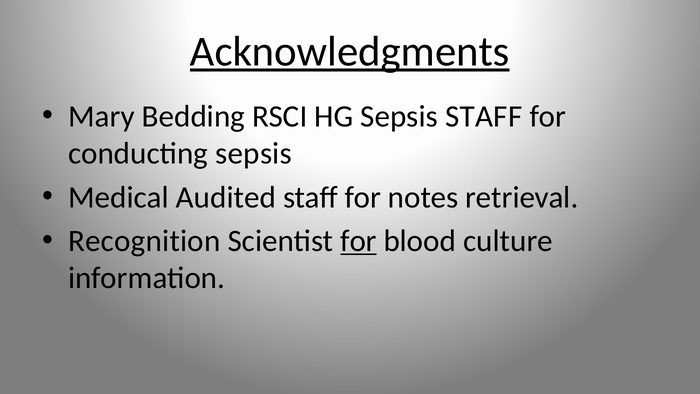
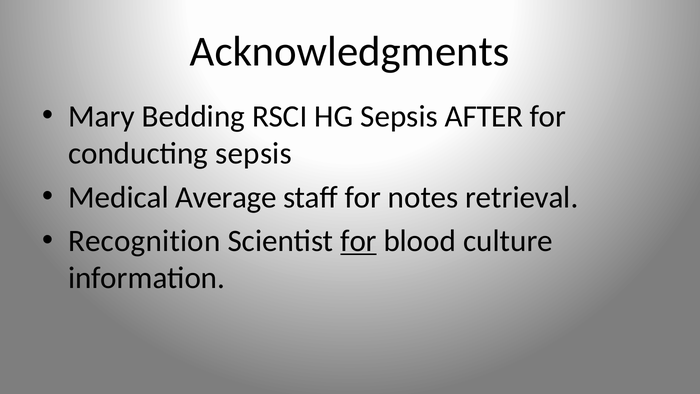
Acknowledgments underline: present -> none (350, 52)
Sepsis STAFF: STAFF -> AFTER (484, 116)
Audited: Audited -> Average (226, 197)
